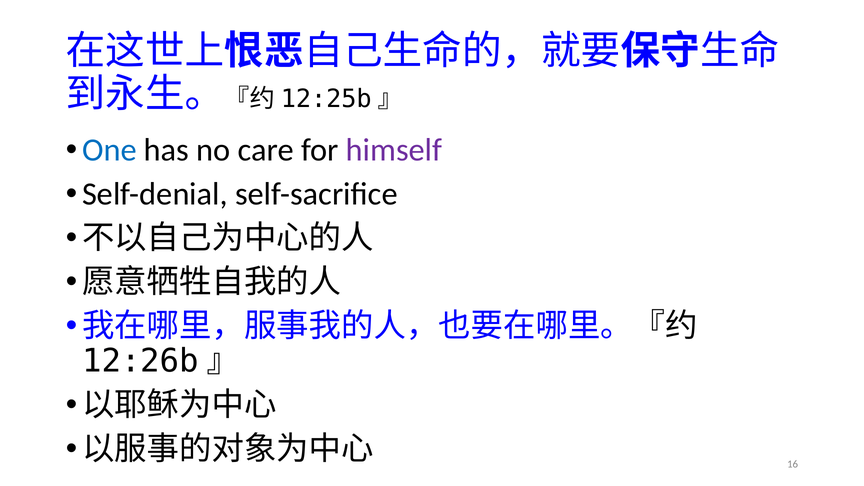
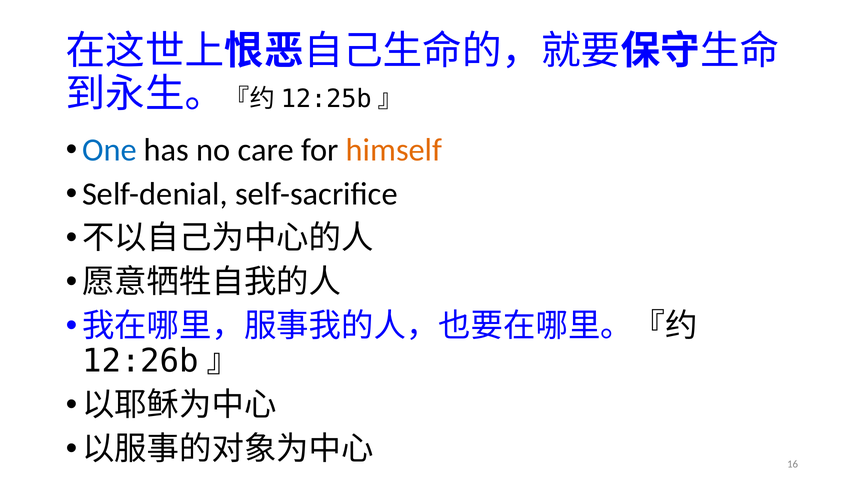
himself colour: purple -> orange (394, 150)
